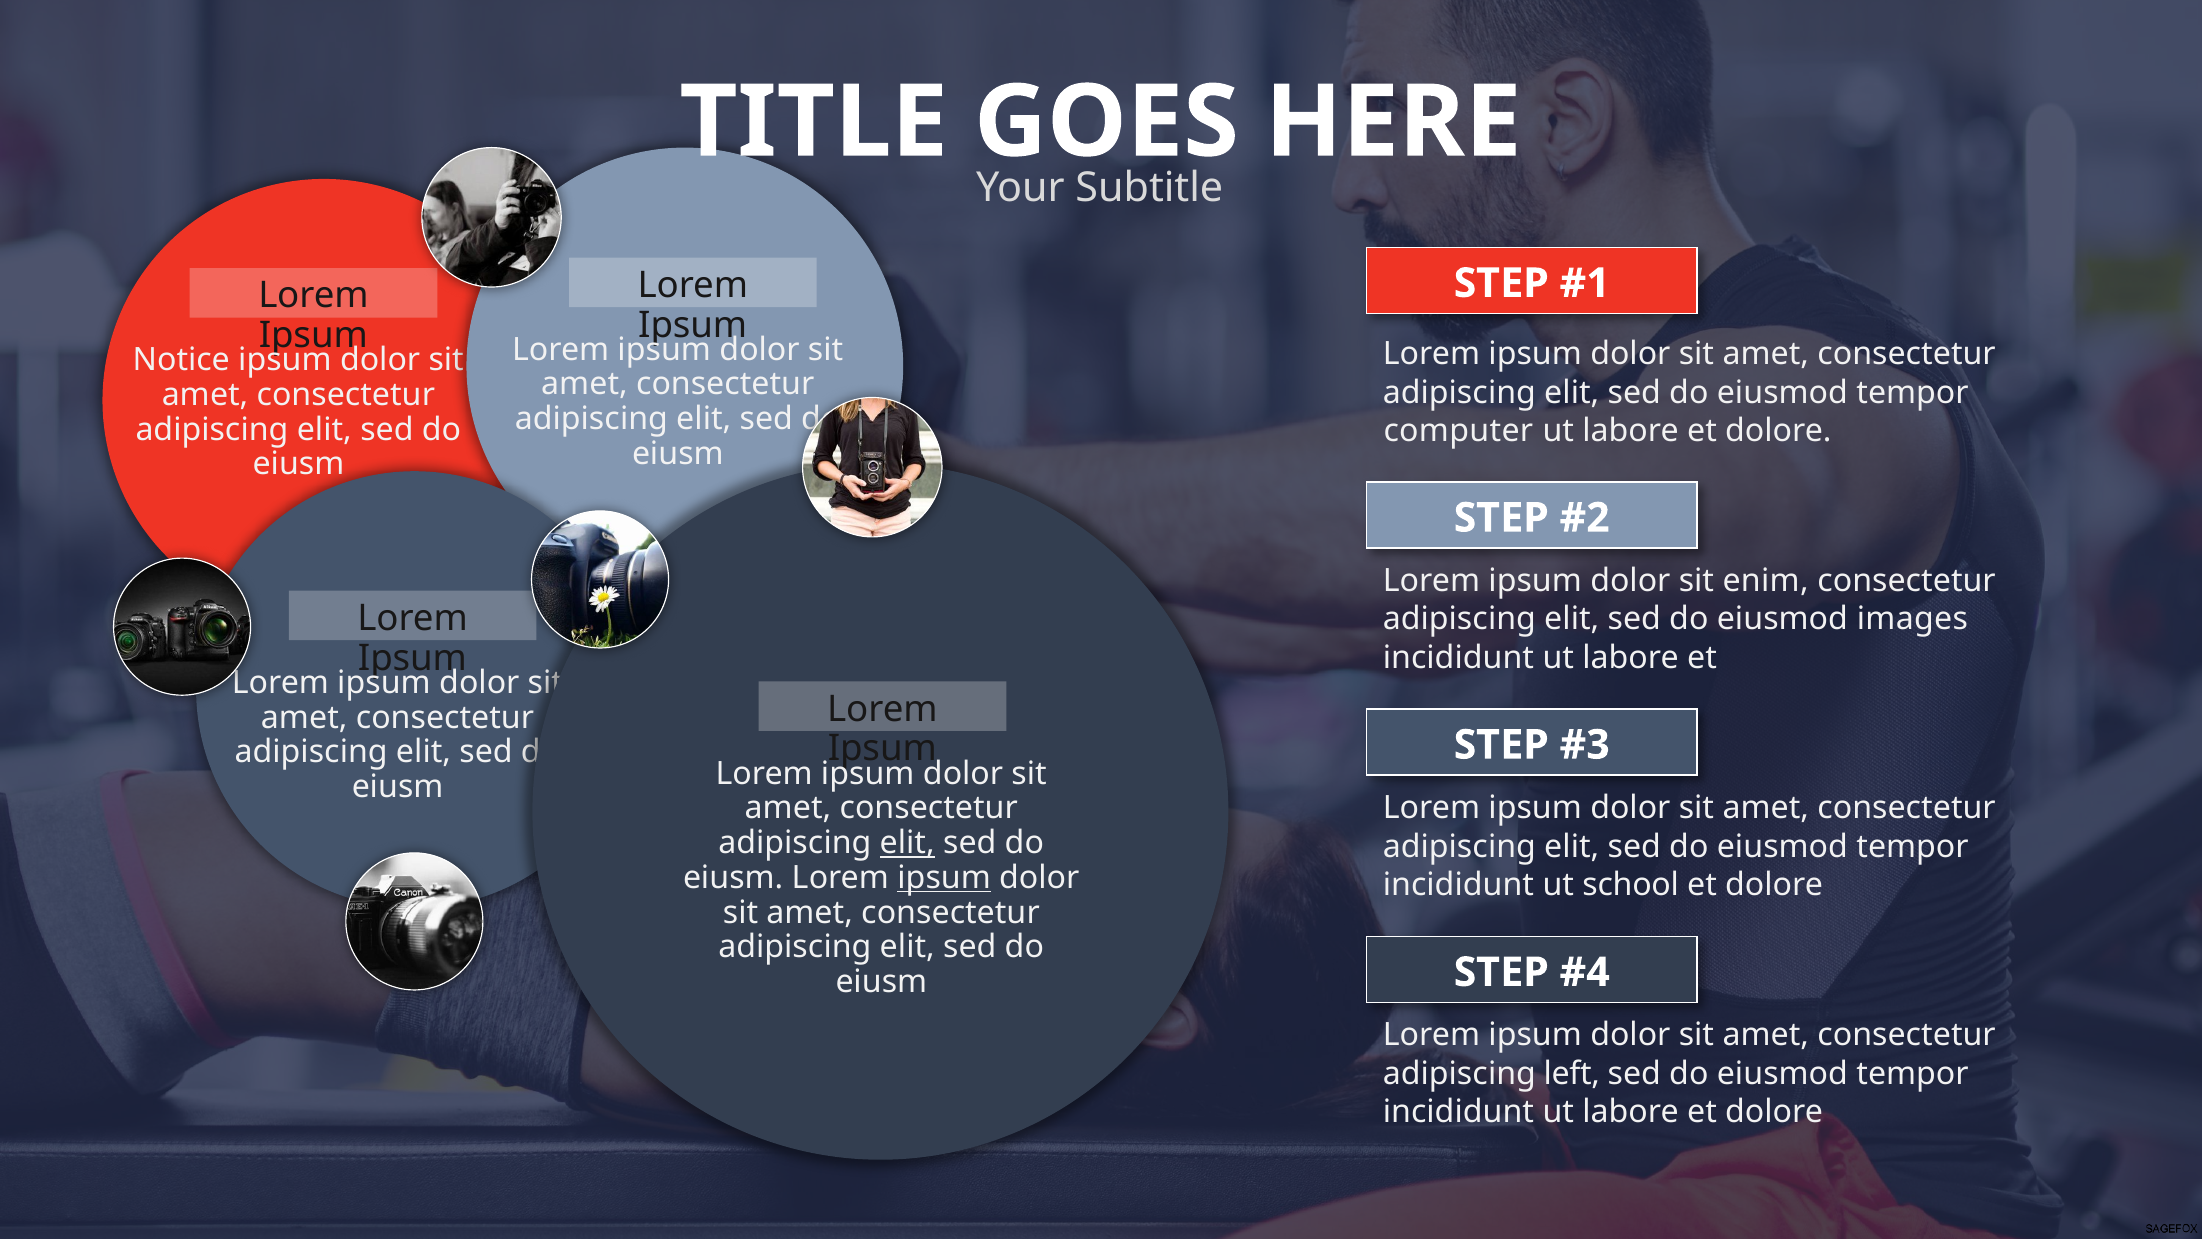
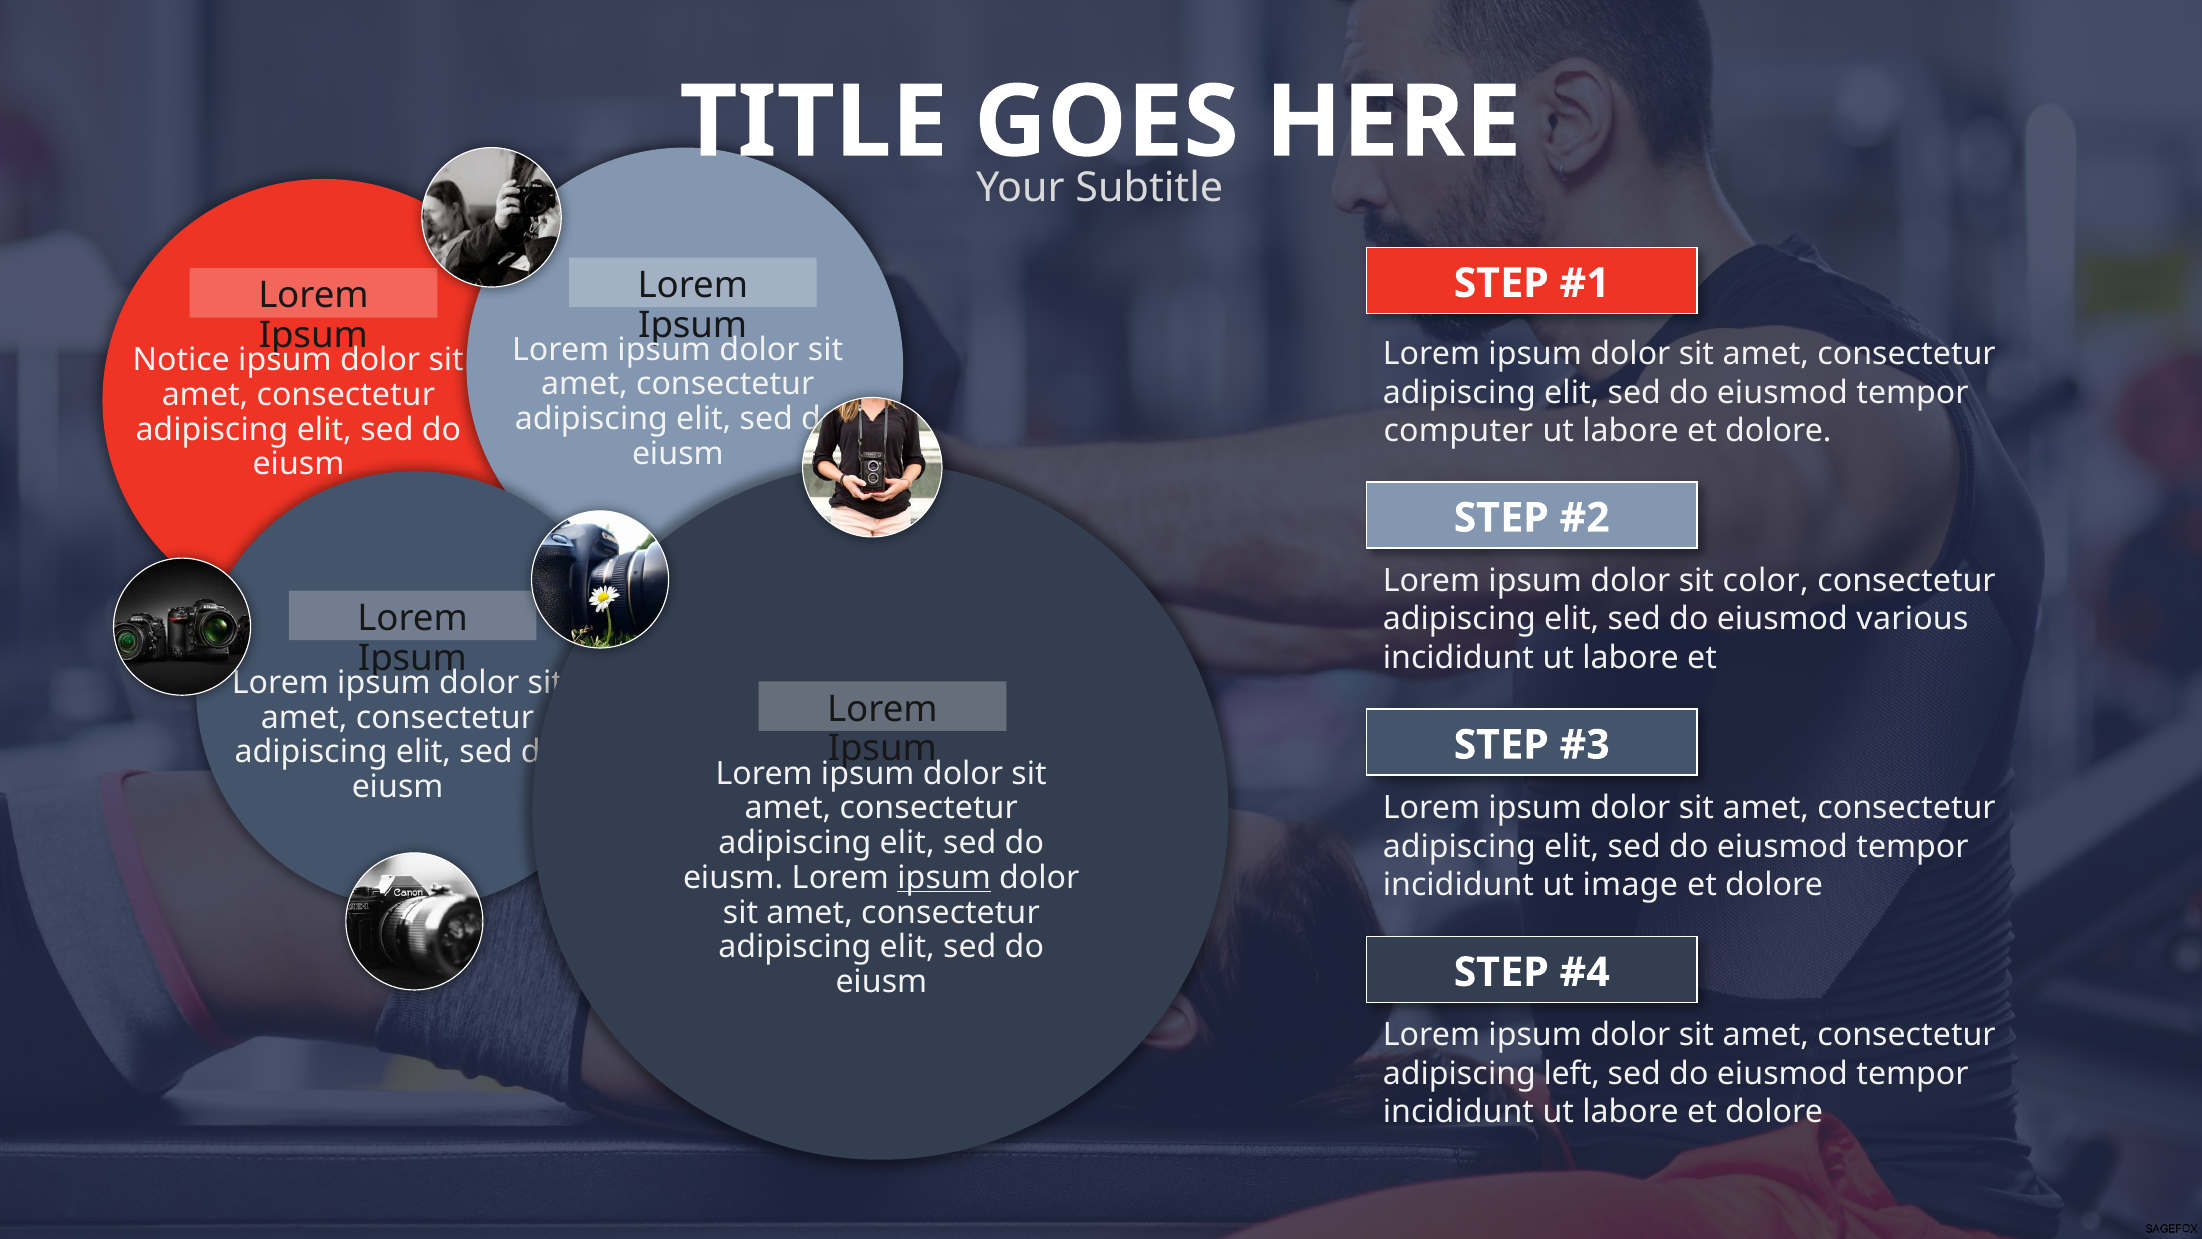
enim: enim -> color (1766, 581)
images: images -> various (1912, 619)
elit underline: present -> none (907, 843)
school: school -> image (1630, 885)
